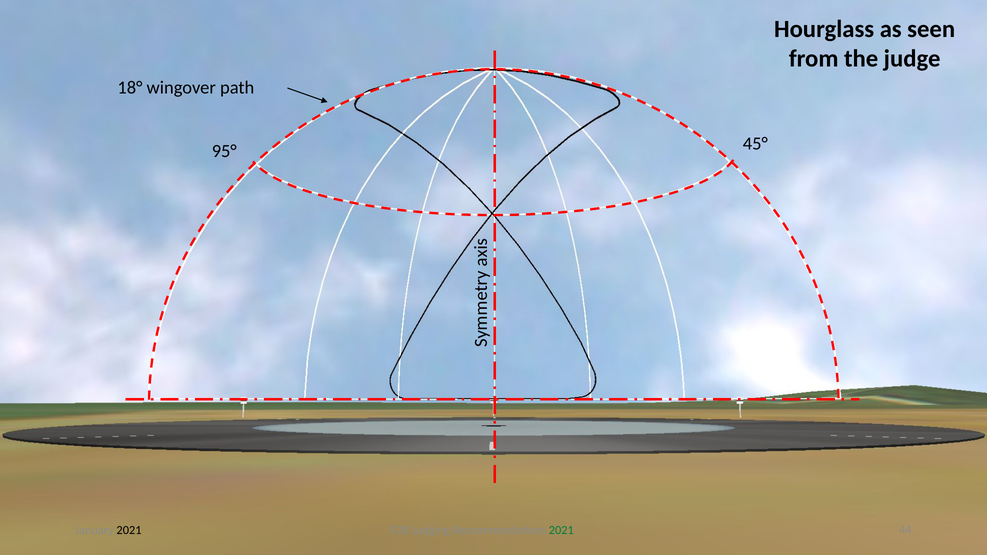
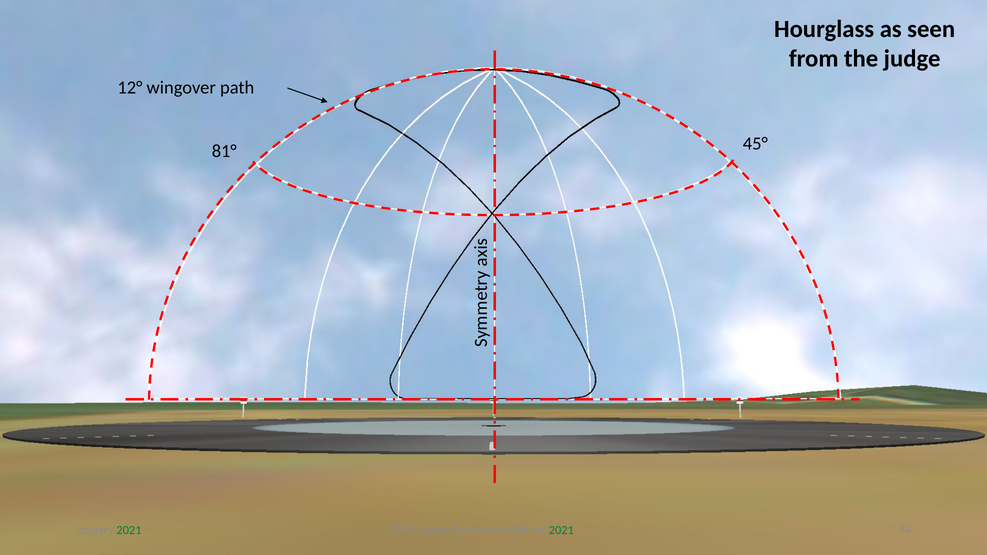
18°: 18° -> 12° (130, 88)
95°: 95° -> 81° (224, 151)
2021 colour: black -> green (129, 530)
